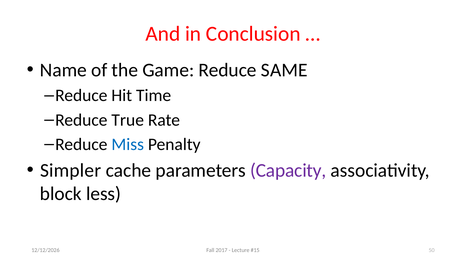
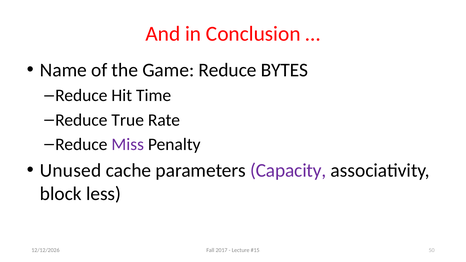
SAME: SAME -> BYTES (285, 70)
Miss colour: blue -> purple (128, 144)
Simpler: Simpler -> Unused (71, 171)
